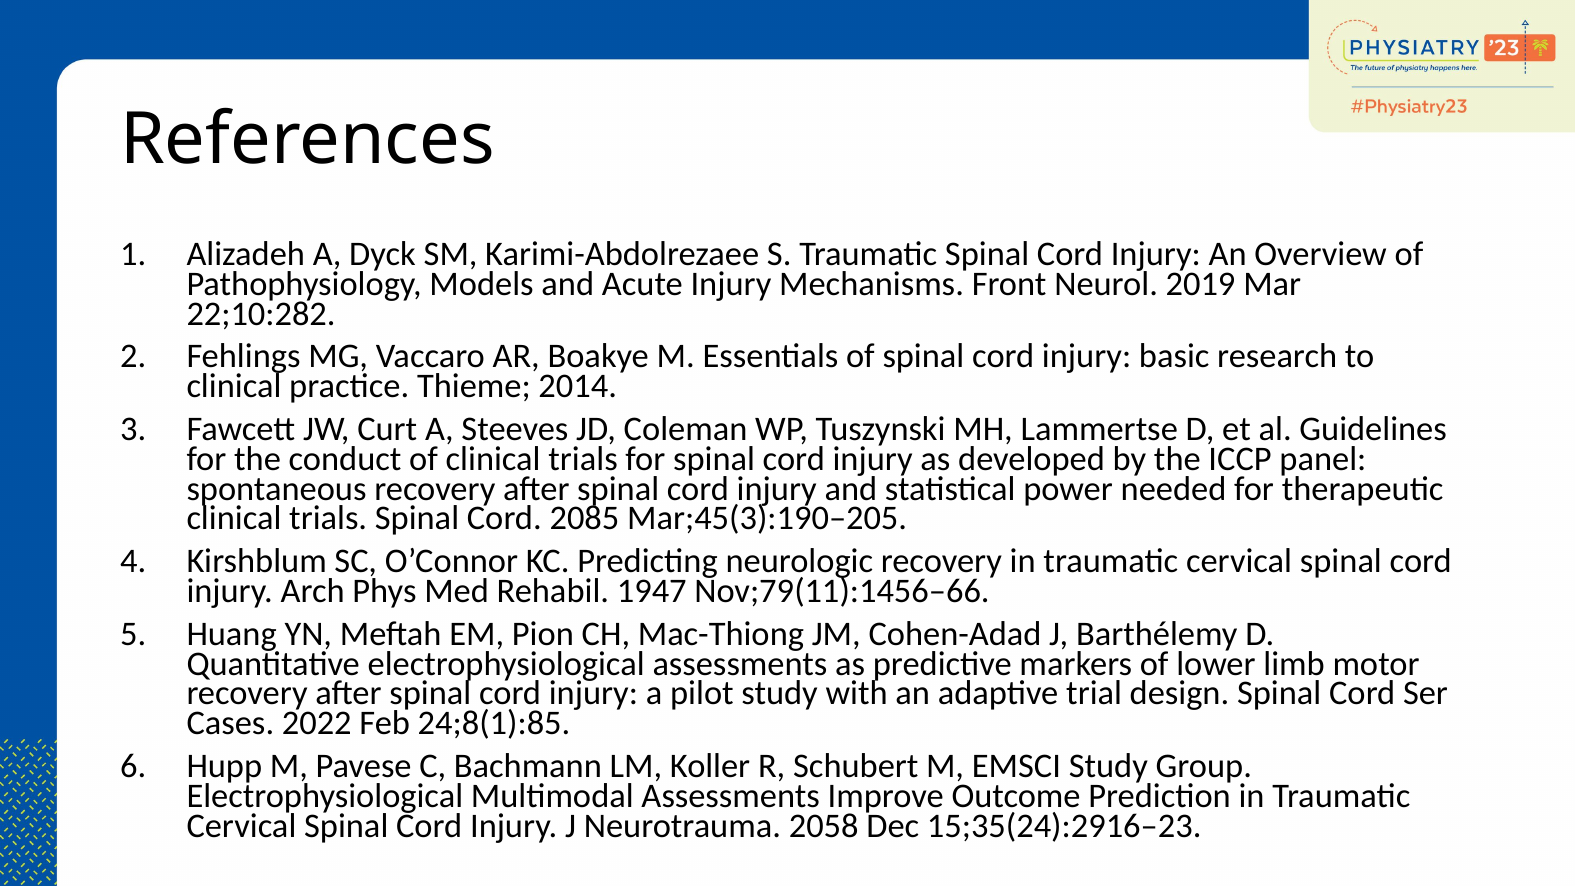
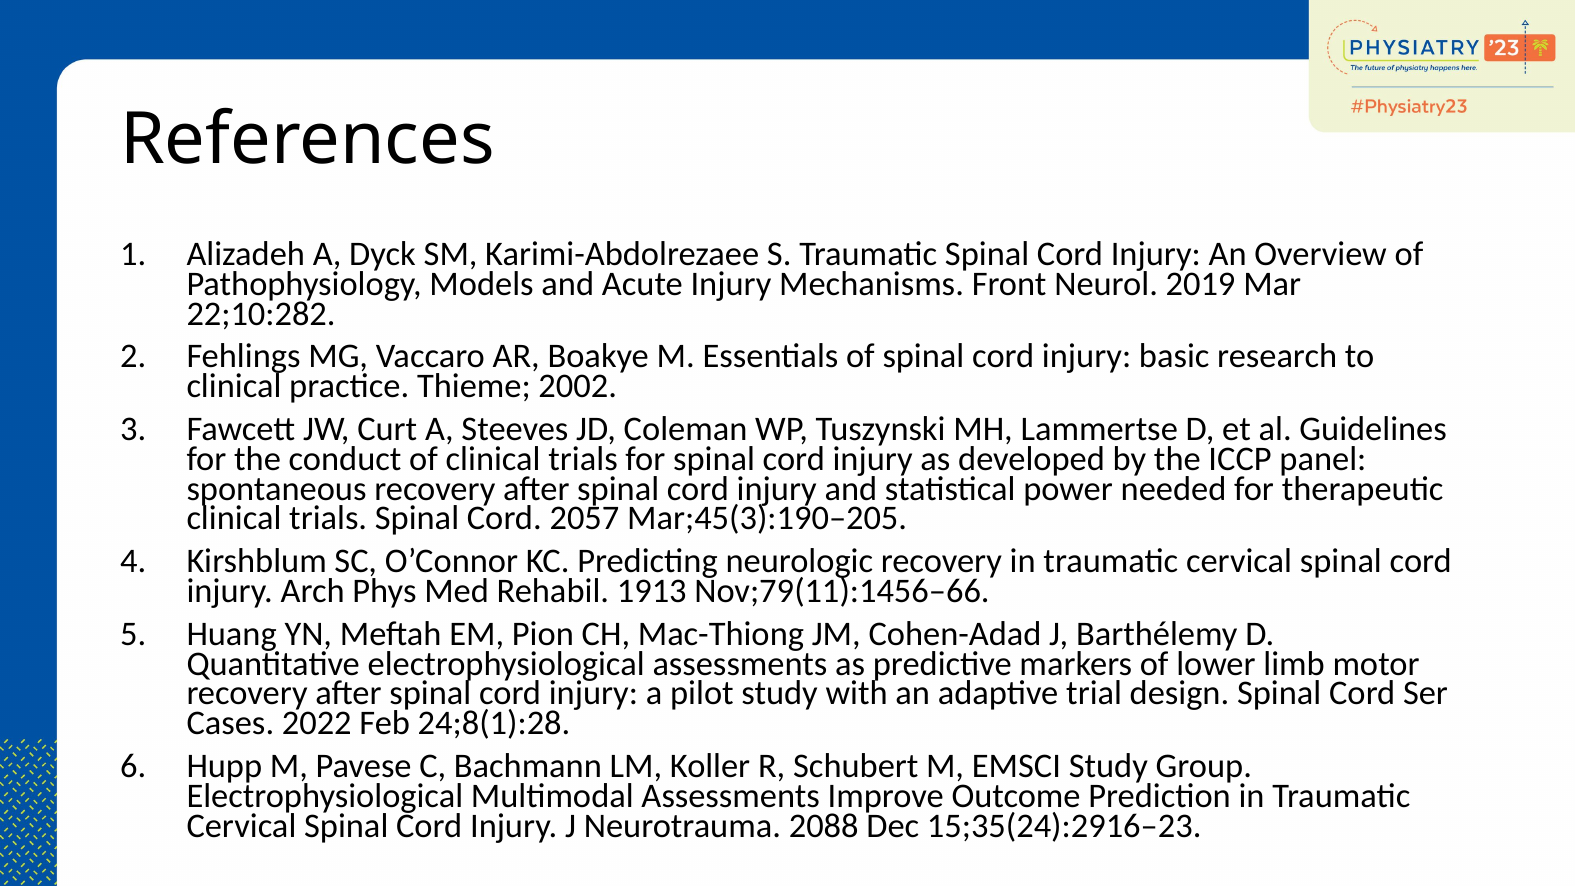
2014: 2014 -> 2002 (578, 386)
2085: 2085 -> 2057 (584, 519)
1947: 1947 -> 1913 (652, 591)
24;8(1):85: 24;8(1):85 -> 24;8(1):28 (494, 723)
2058: 2058 -> 2088 (824, 826)
